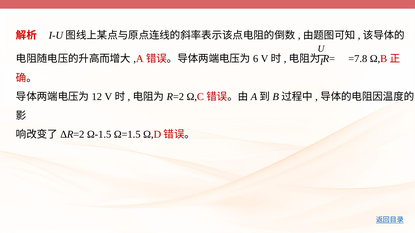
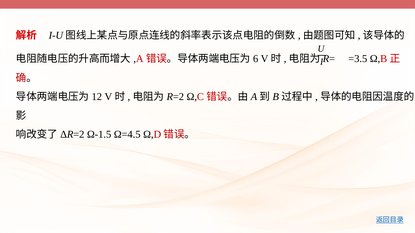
=7.8: =7.8 -> =3.5 (358, 59)
Ω=1.5: Ω=1.5 -> Ω=4.5 (127, 135)
